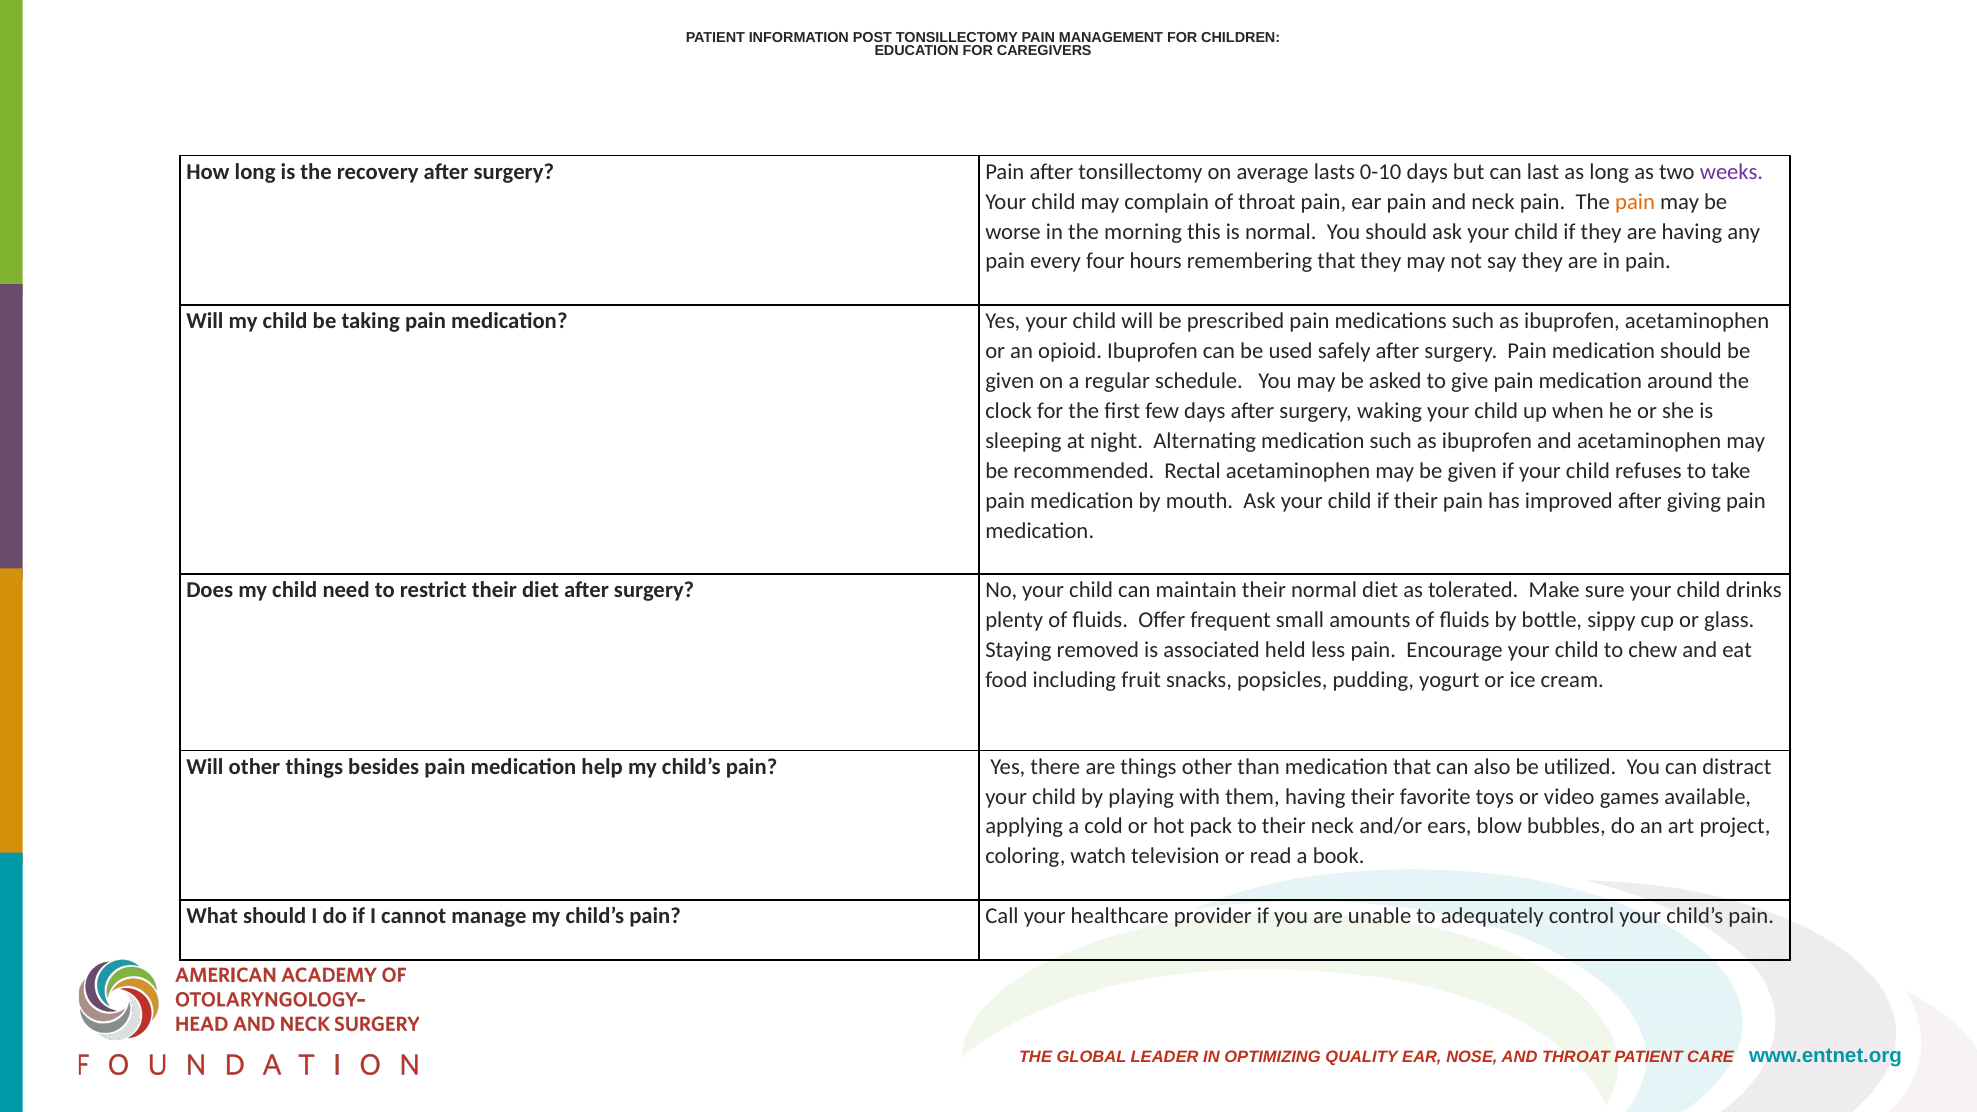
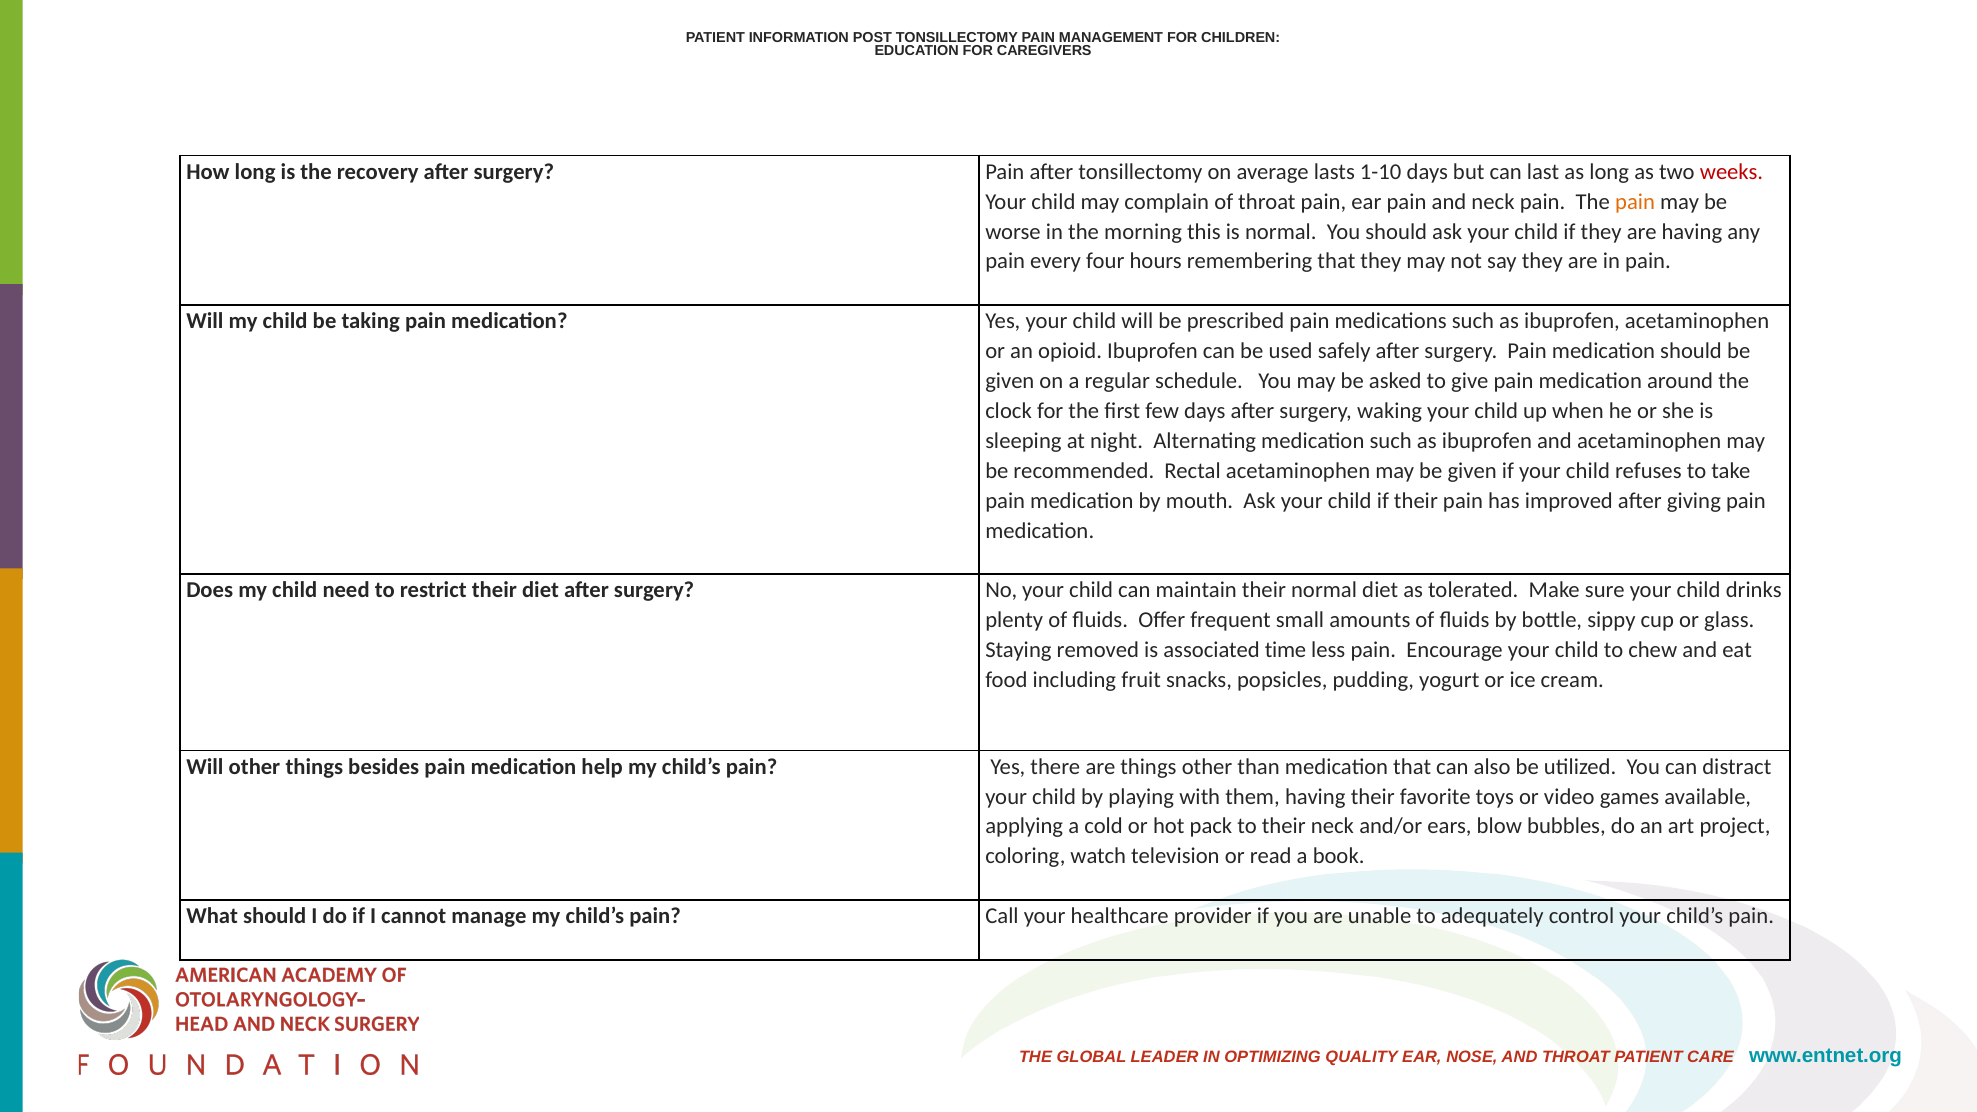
0-10: 0-10 -> 1-10 (1381, 172)
weeks colour: purple -> red (1732, 172)
held: held -> time (1286, 650)
